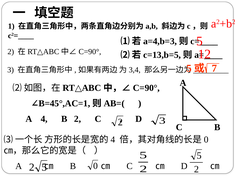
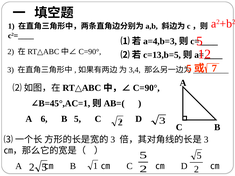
A 4: 4 -> 6 (44, 119)
B 2: 2 -> 5 (78, 119)
4: 4 -> 3 (113, 140)
0: 0 -> 3 (206, 140)
2 0: 0 -> 1 (95, 166)
